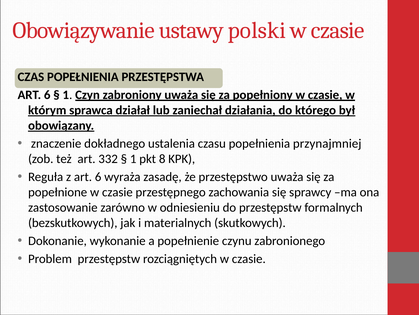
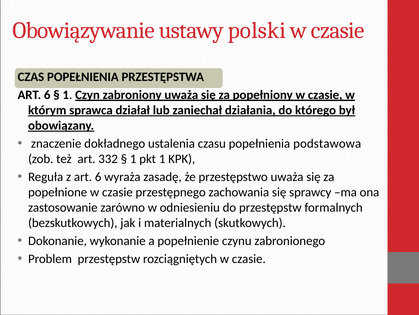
przynajmniej: przynajmniej -> podstawowa (327, 143)
pkt 8: 8 -> 1 (162, 159)
